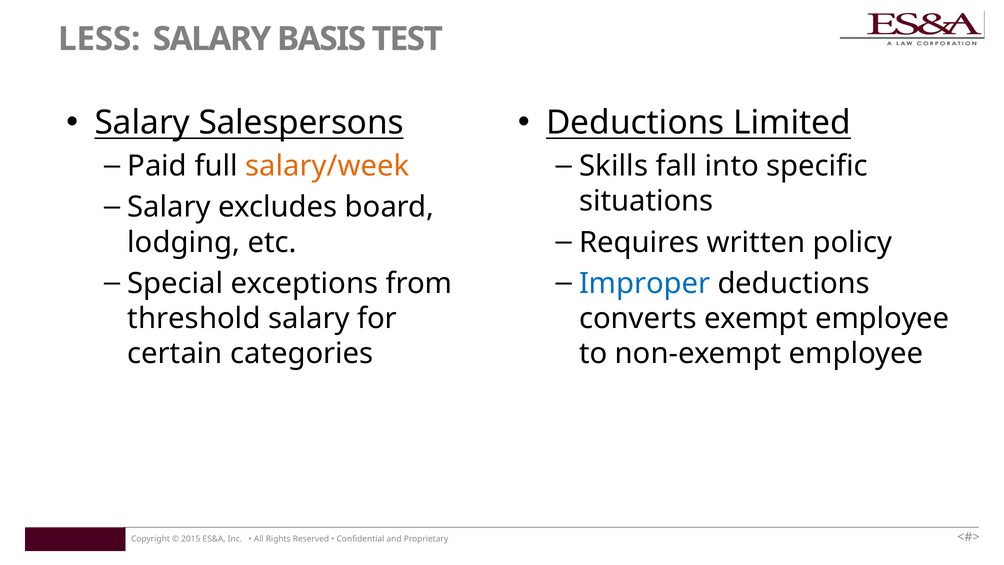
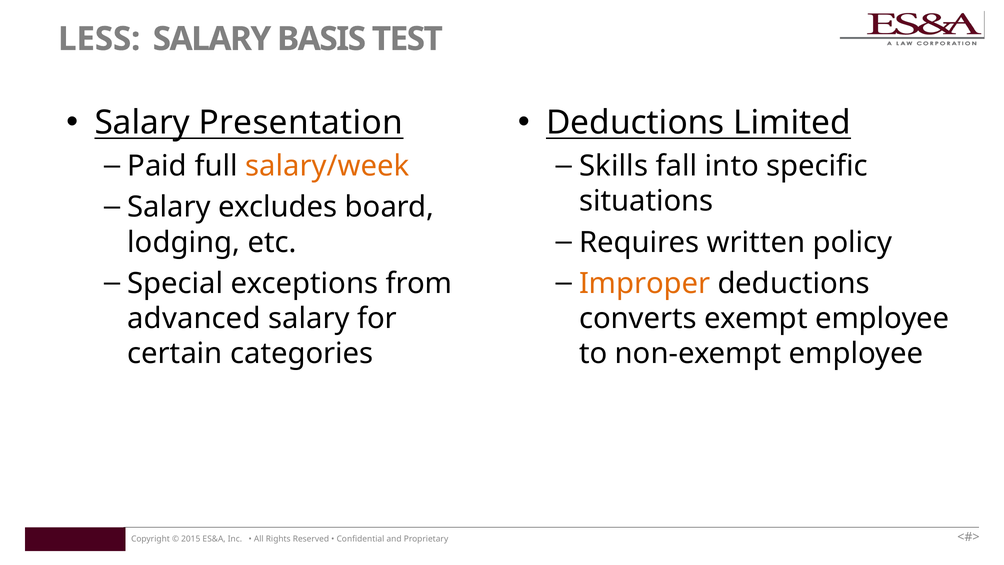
Salespersons: Salespersons -> Presentation (301, 123)
Improper colour: blue -> orange (645, 283)
threshold: threshold -> advanced (194, 318)
